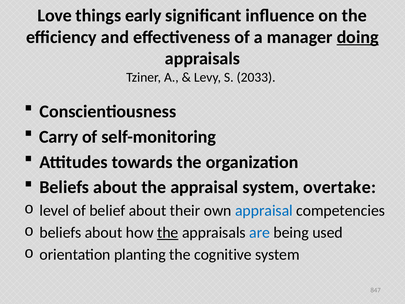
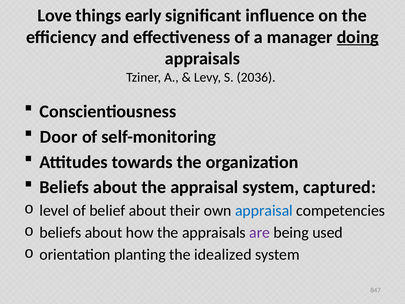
2033: 2033 -> 2036 (256, 77)
Carry: Carry -> Door (59, 137)
overtake: overtake -> captured (340, 187)
the underline: present -> none (168, 232)
are colour: blue -> purple (260, 232)
cognitive: cognitive -> idealized (223, 255)
